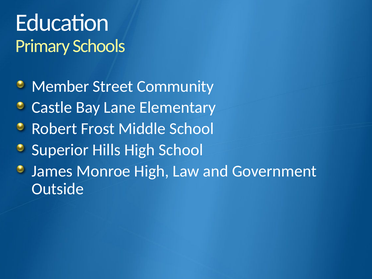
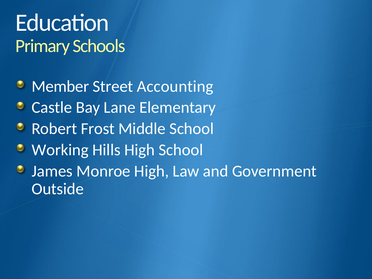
Community: Community -> Accounting (175, 86)
Superior: Superior -> Working (60, 150)
